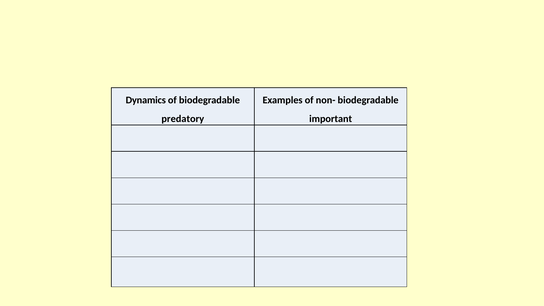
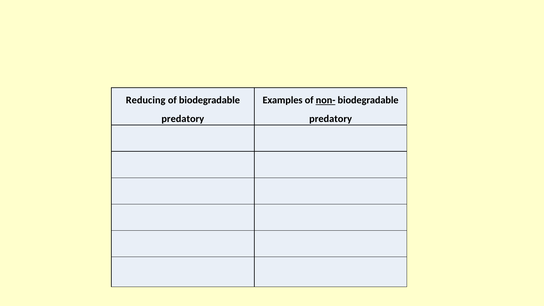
Dynamics: Dynamics -> Reducing (146, 100)
non- underline: none -> present (326, 100)
important: important -> predatory (331, 119)
